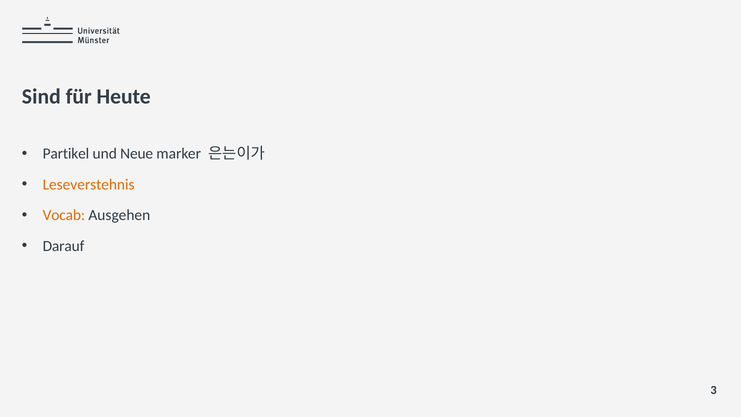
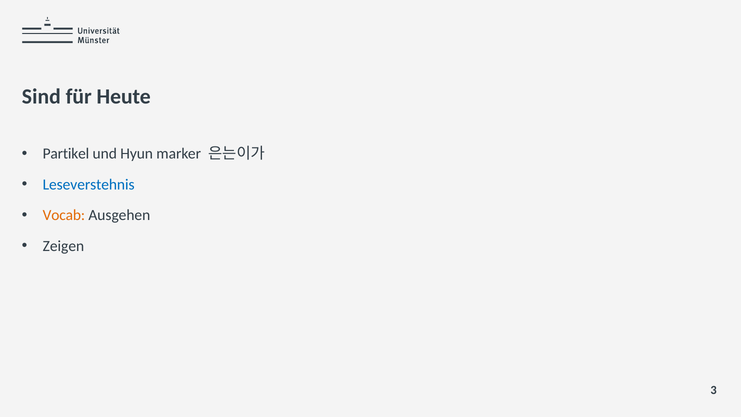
Neue: Neue -> Hyun (137, 154)
Leseverstehnis colour: orange -> blue (89, 184)
Darauf: Darauf -> Zeigen (63, 246)
